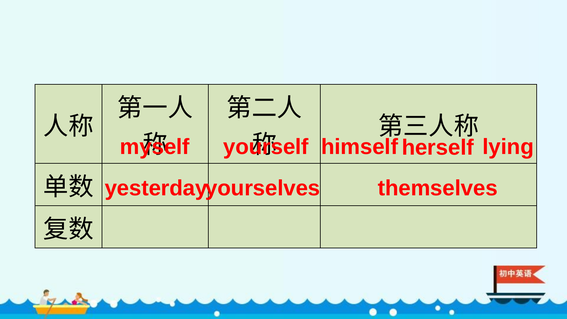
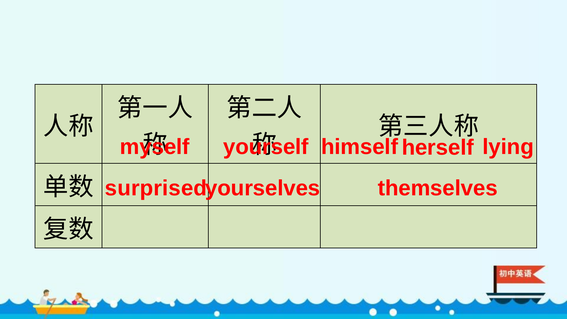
yesterday: yesterday -> surprised (156, 188)
